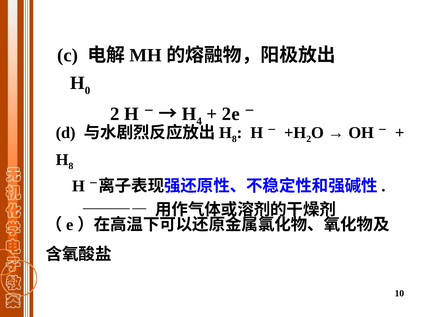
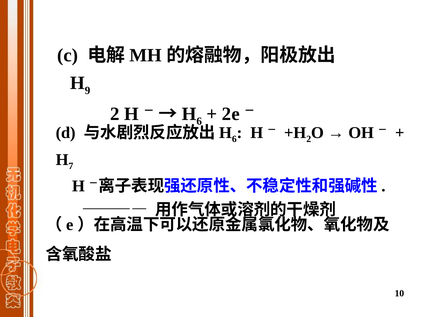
0: 0 -> 9 (88, 90)
4: 4 -> 6 (199, 121)
8: 8 -> 6 (234, 139)
8: 8 -> 7 (71, 166)
